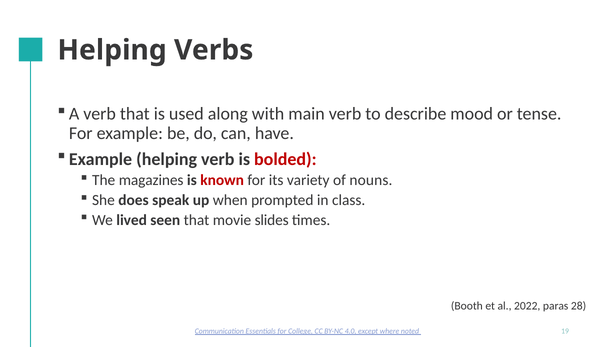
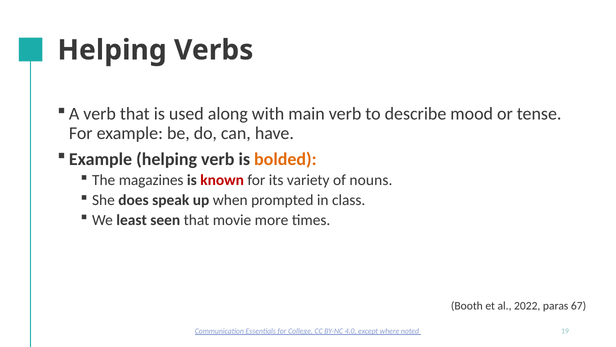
bolded colour: red -> orange (285, 159)
lived: lived -> least (132, 220)
slides: slides -> more (272, 220)
28: 28 -> 67 (579, 305)
